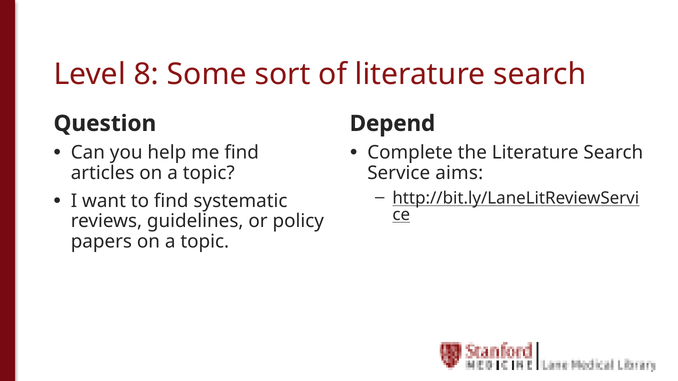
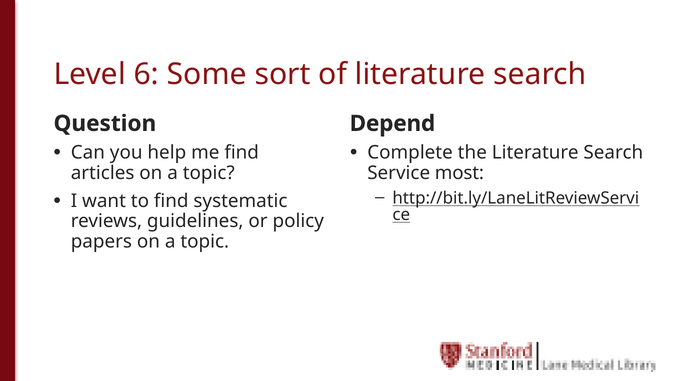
8: 8 -> 6 (146, 74)
aims: aims -> most (459, 173)
